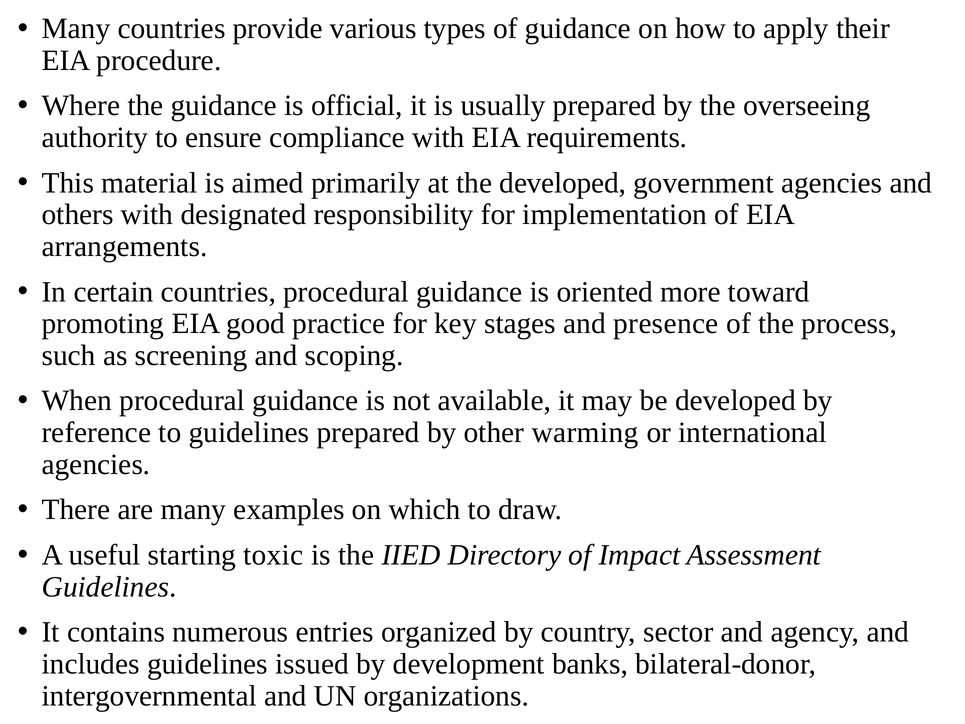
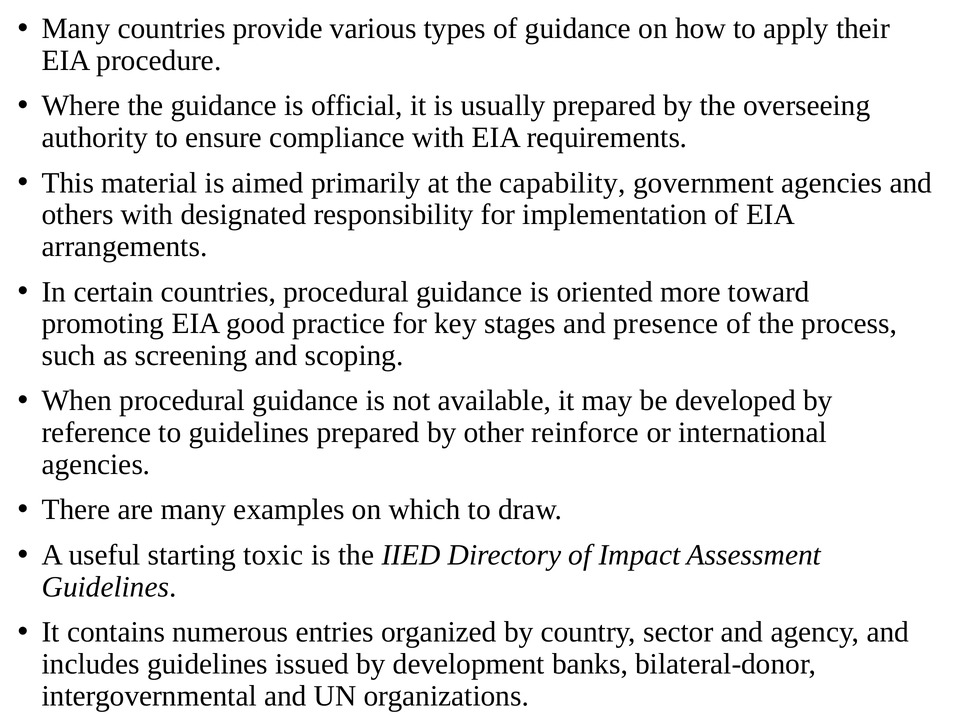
the developed: developed -> capability (563, 183)
warming: warming -> reinforce (585, 432)
